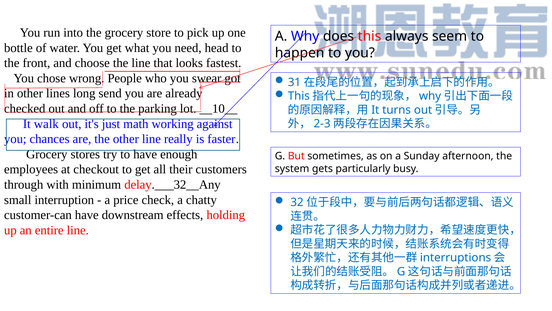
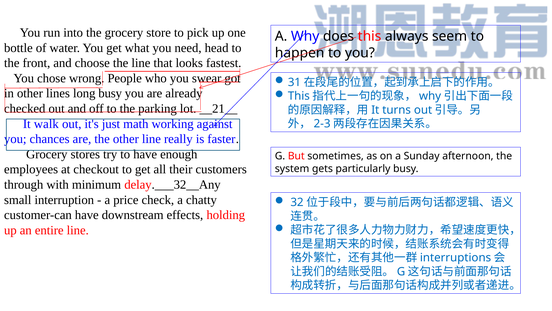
long send: send -> busy (110, 93)
__10__: __10__ -> __21__ (218, 108)
